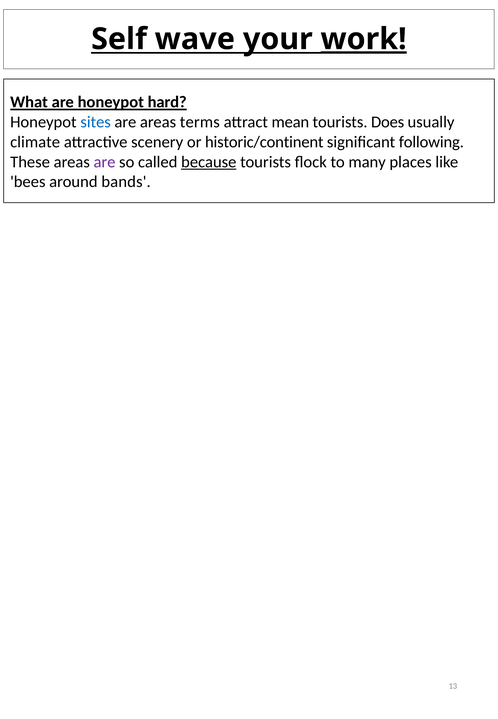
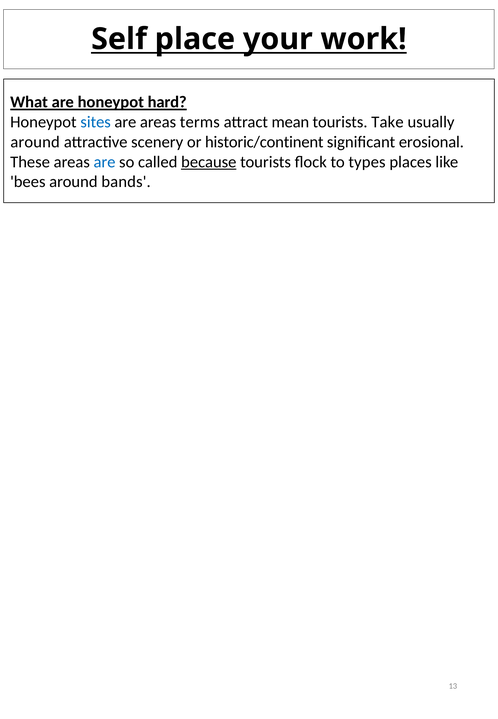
wave: wave -> place (195, 39)
work underline: present -> none (364, 39)
Does: Does -> Take (387, 122)
climate: climate -> around (35, 142)
following: following -> erosional (431, 142)
are colour: purple -> blue (104, 162)
many: many -> types (367, 162)
